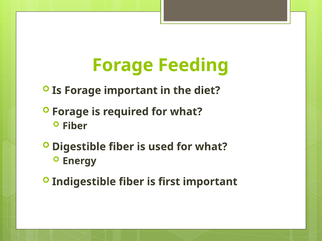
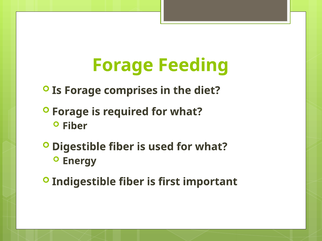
Forage important: important -> comprises (131, 91)
